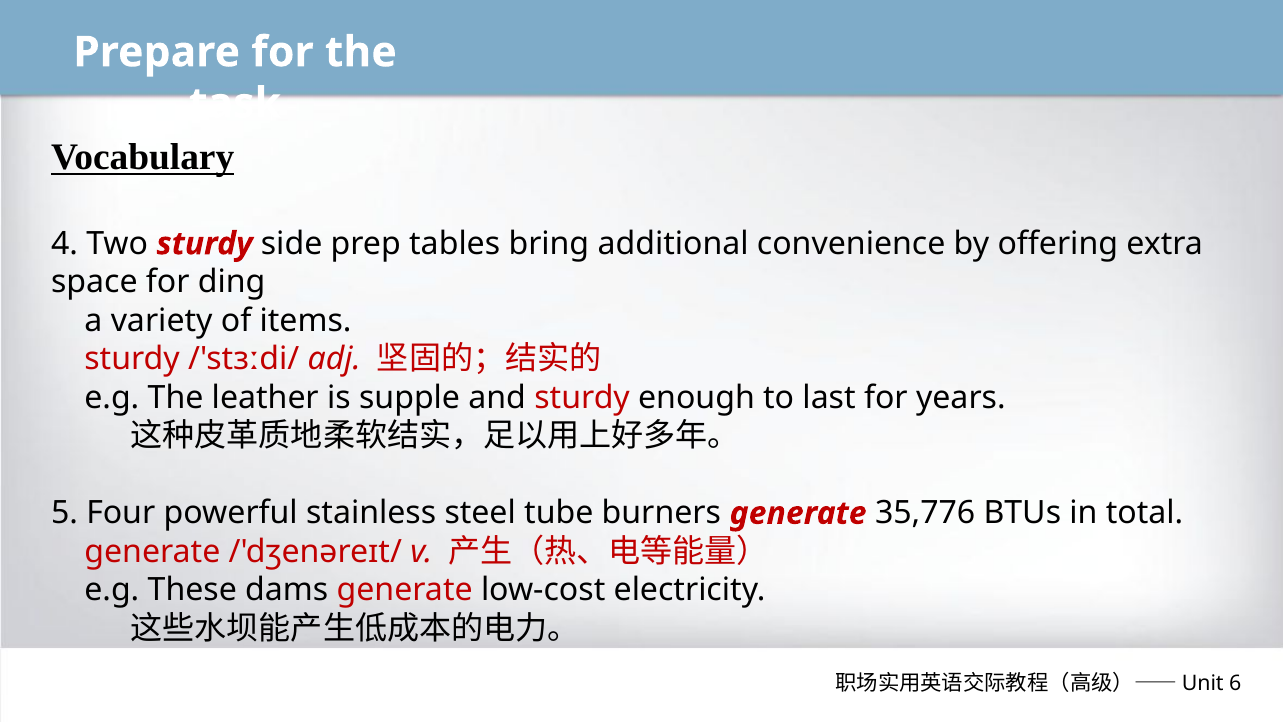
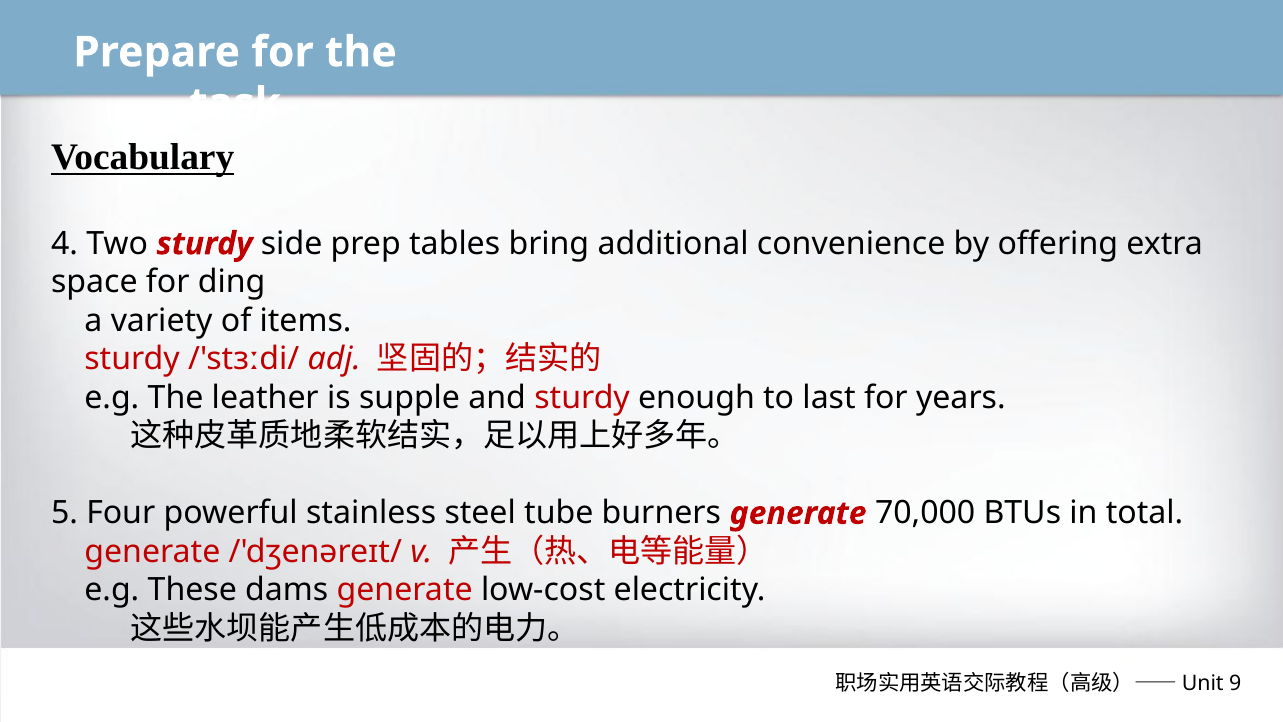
35,776: 35,776 -> 70,000 (925, 513)
6: 6 -> 9 (1235, 683)
